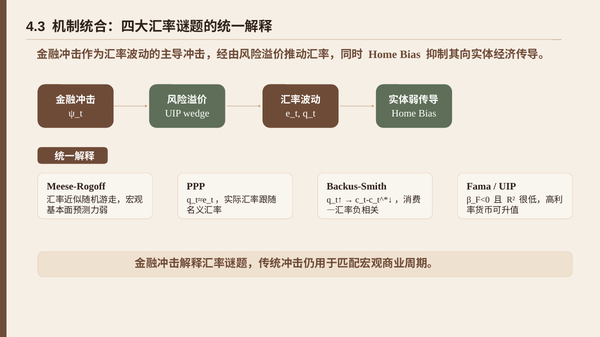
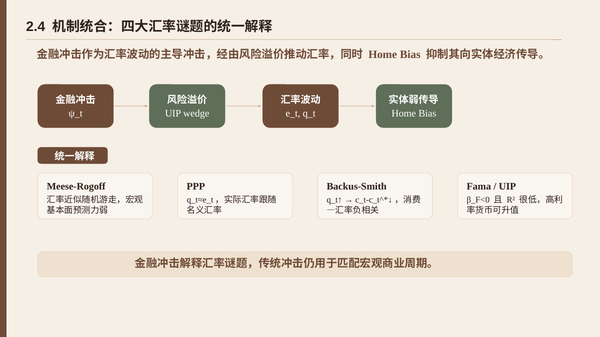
4.3: 4.3 -> 2.4 (36, 27)
